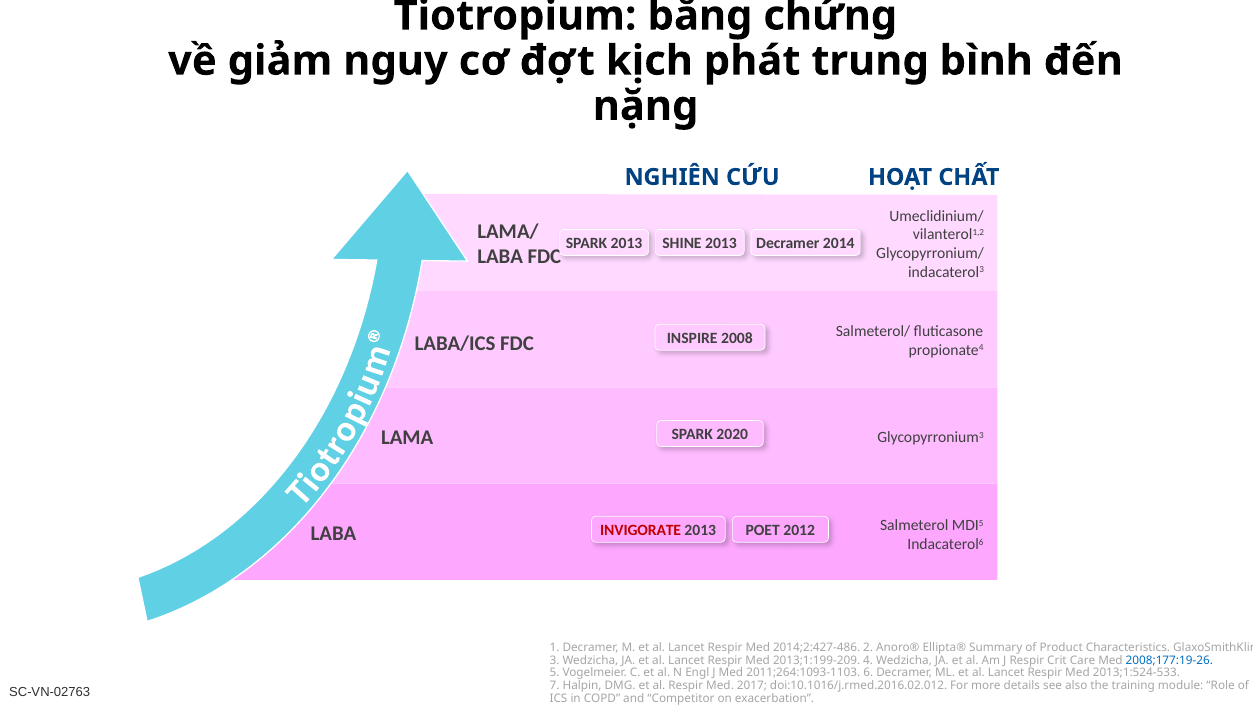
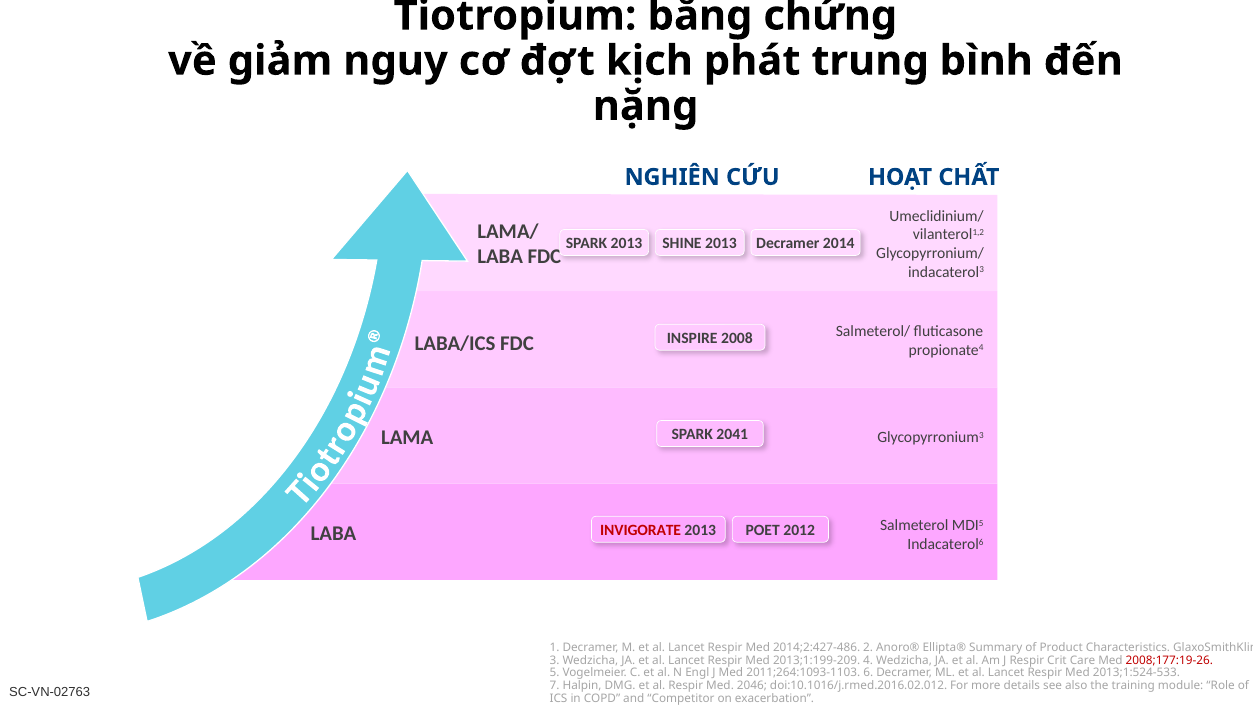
2020: 2020 -> 2041 (732, 434)
2008;177:19-26 colour: blue -> red (1169, 660)
2017: 2017 -> 2046 (752, 686)
